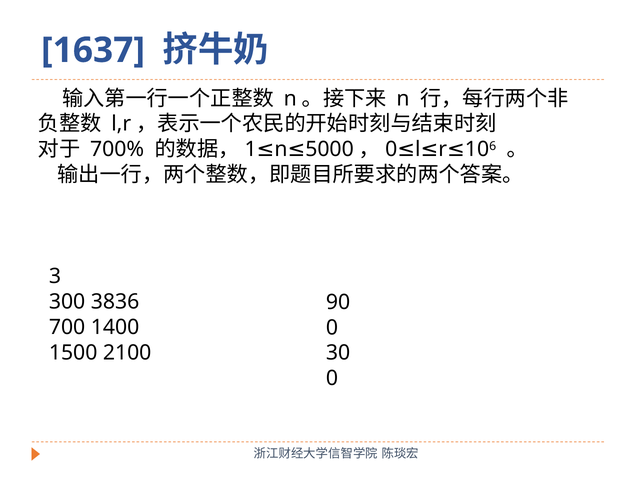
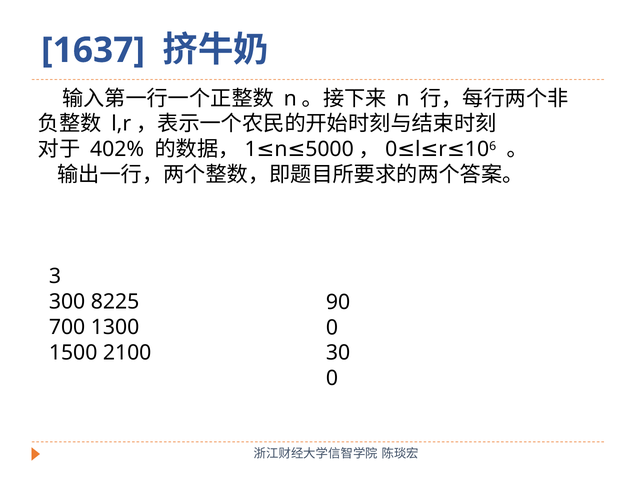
700%: 700% -> 402% (117, 149)
3836: 3836 -> 8225 (115, 302)
1400: 1400 -> 1300 (115, 327)
